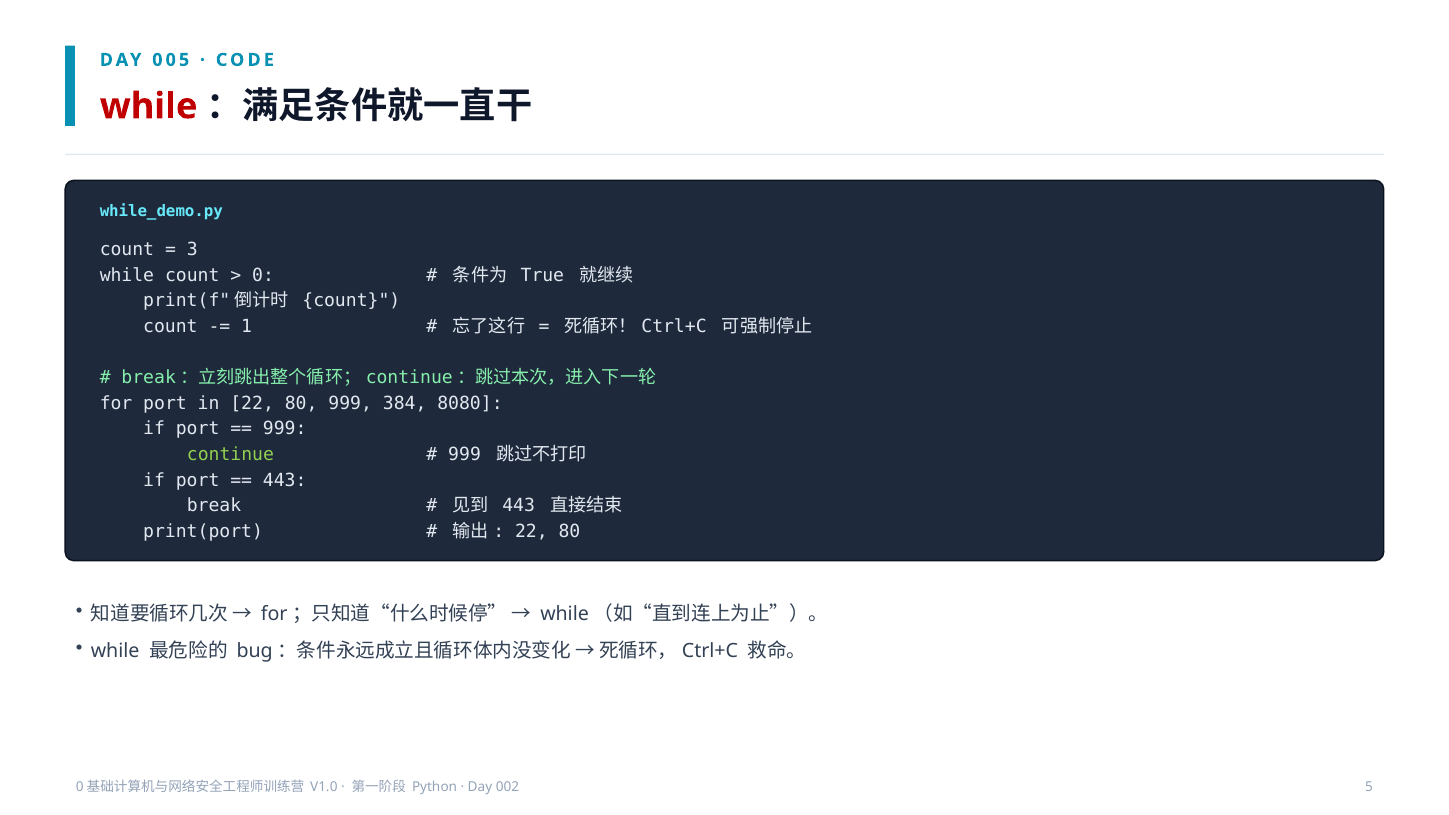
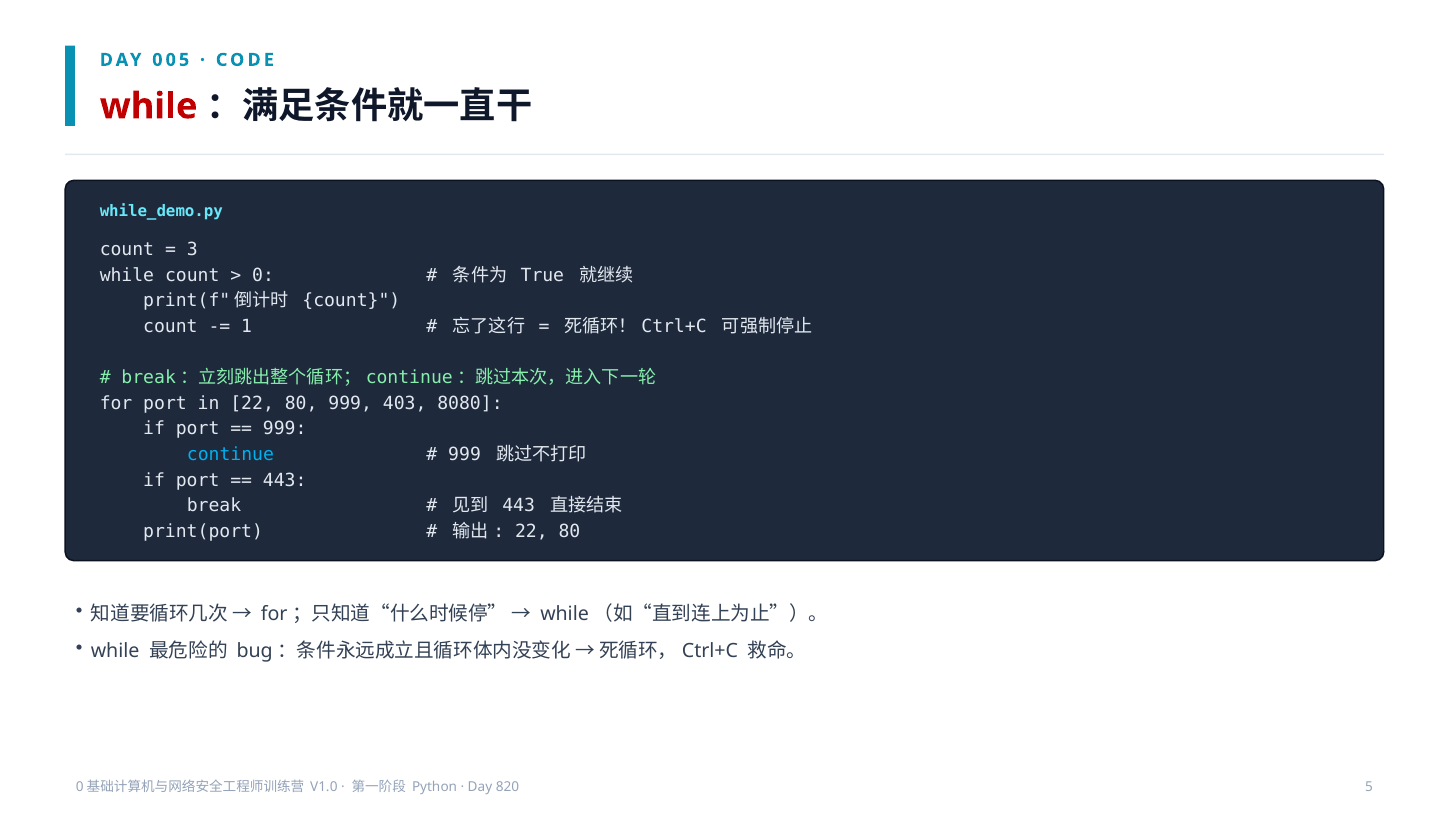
384: 384 -> 403 (405, 403)
continue colour: light green -> light blue (230, 455)
002: 002 -> 820 (507, 787)
